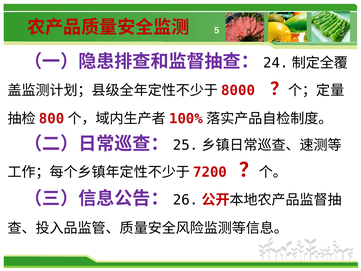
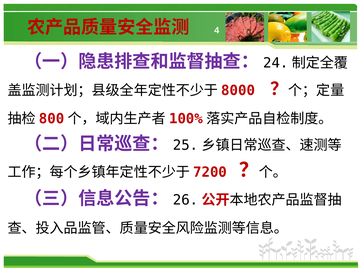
5: 5 -> 4 (217, 30)
